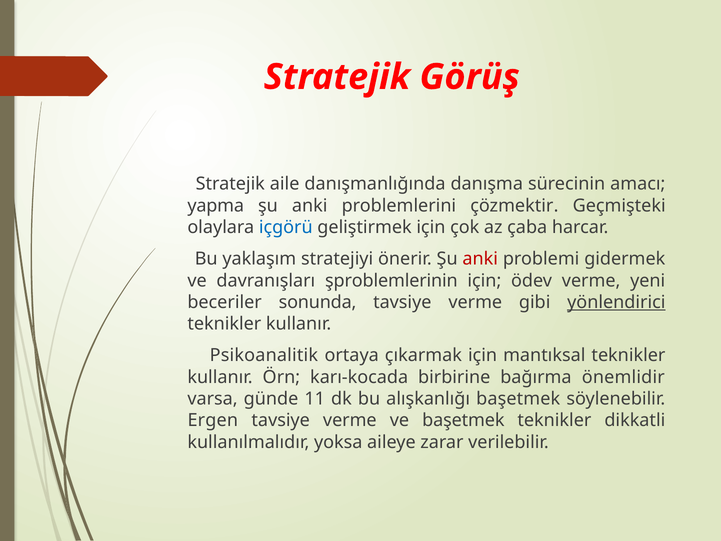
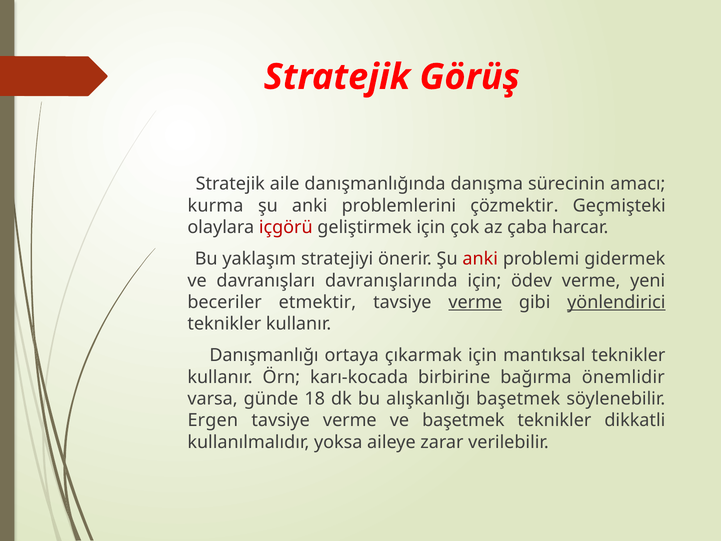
yapma: yapma -> kurma (216, 206)
içgörü colour: blue -> red (286, 227)
şproblemlerinin: şproblemlerinin -> davranışlarında (391, 280)
sonunda: sonunda -> etmektir (317, 302)
verme underline: none -> present (475, 302)
Psikoanalitik: Psikoanalitik -> Danışmanlığı (264, 355)
11: 11 -> 18 (315, 399)
